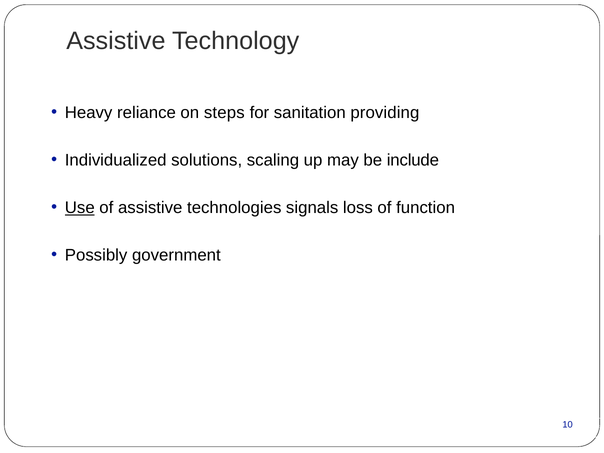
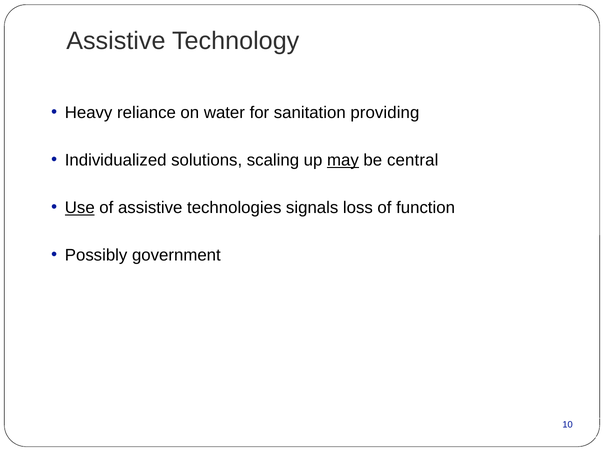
steps: steps -> water (224, 113)
may underline: none -> present (343, 160)
include: include -> central (413, 160)
